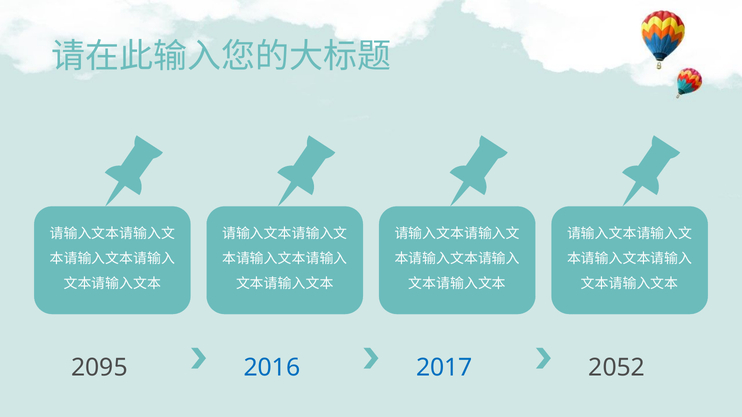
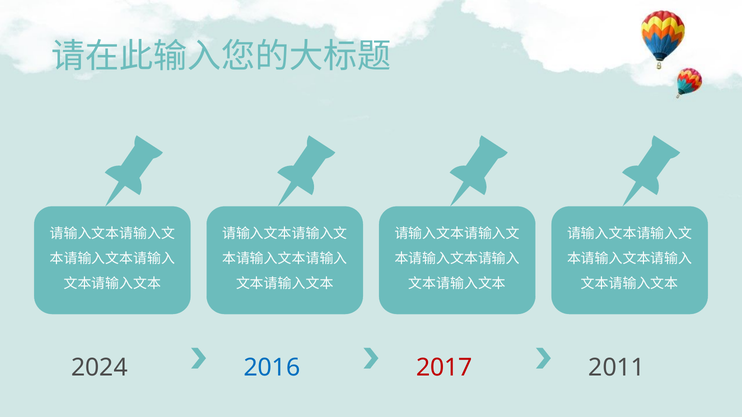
2095: 2095 -> 2024 (99, 368)
2017 colour: blue -> red (444, 368)
2052: 2052 -> 2011 (617, 368)
